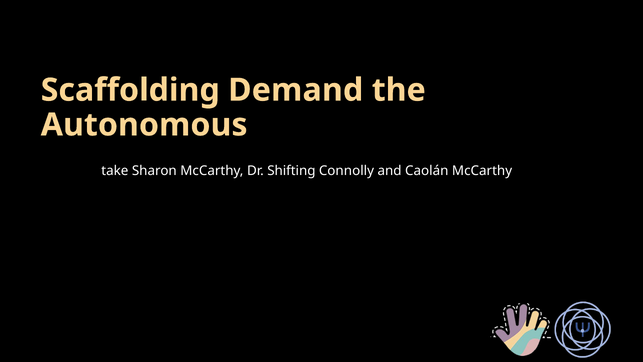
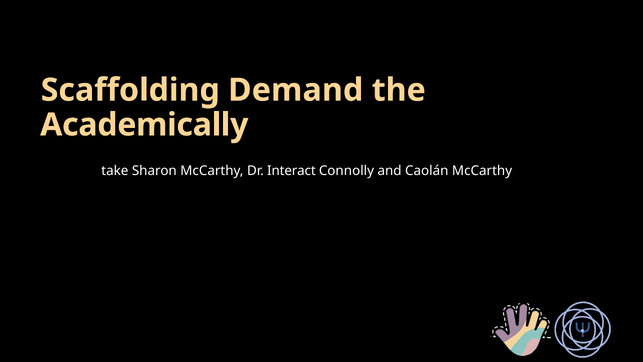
Autonomous: Autonomous -> Academically (144, 125)
Shifting: Shifting -> Interact (291, 171)
